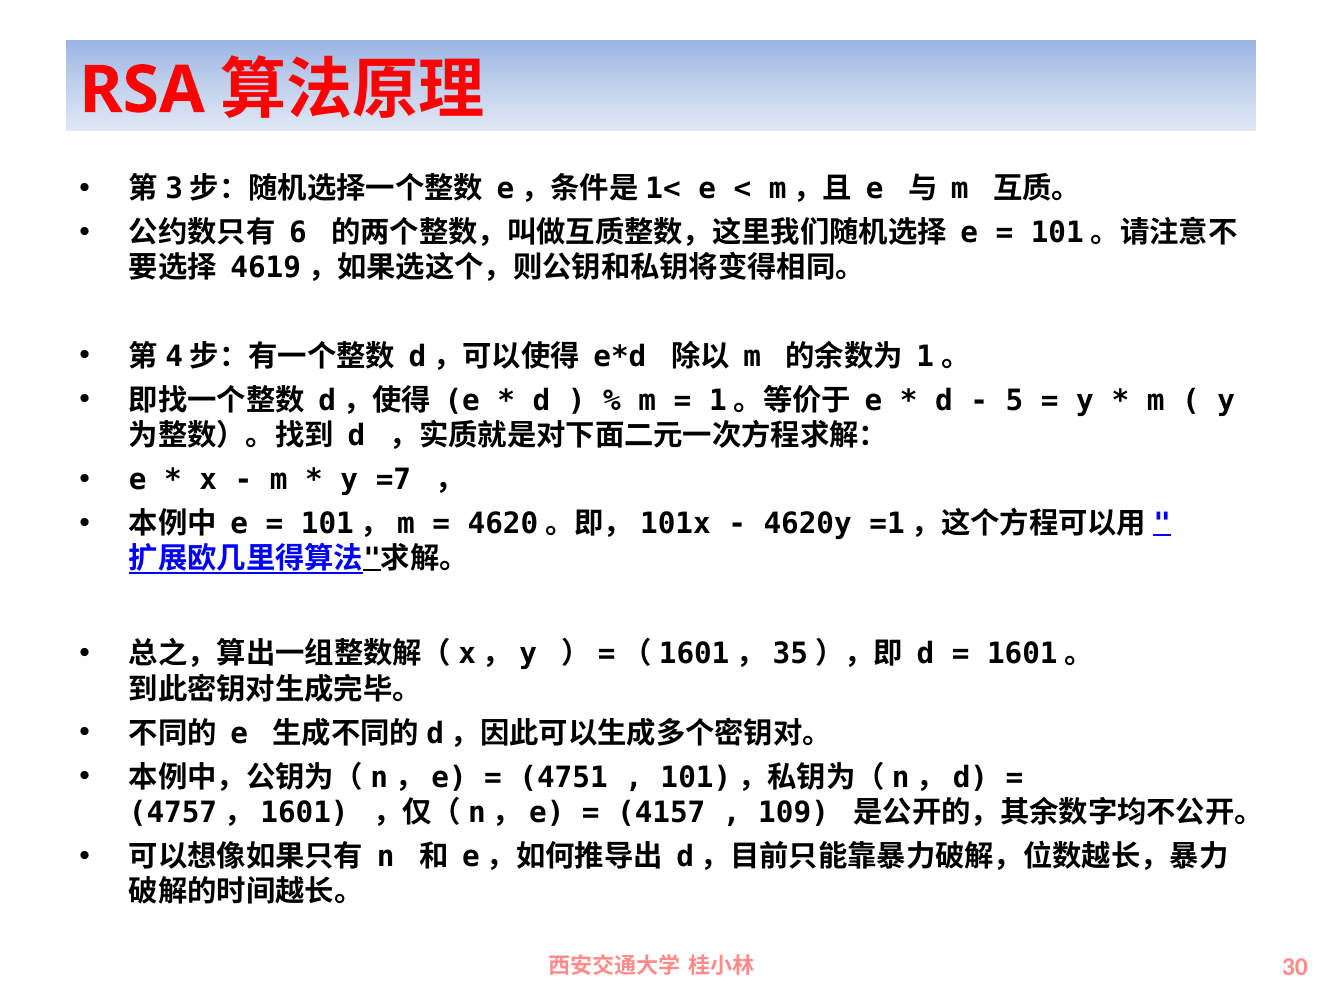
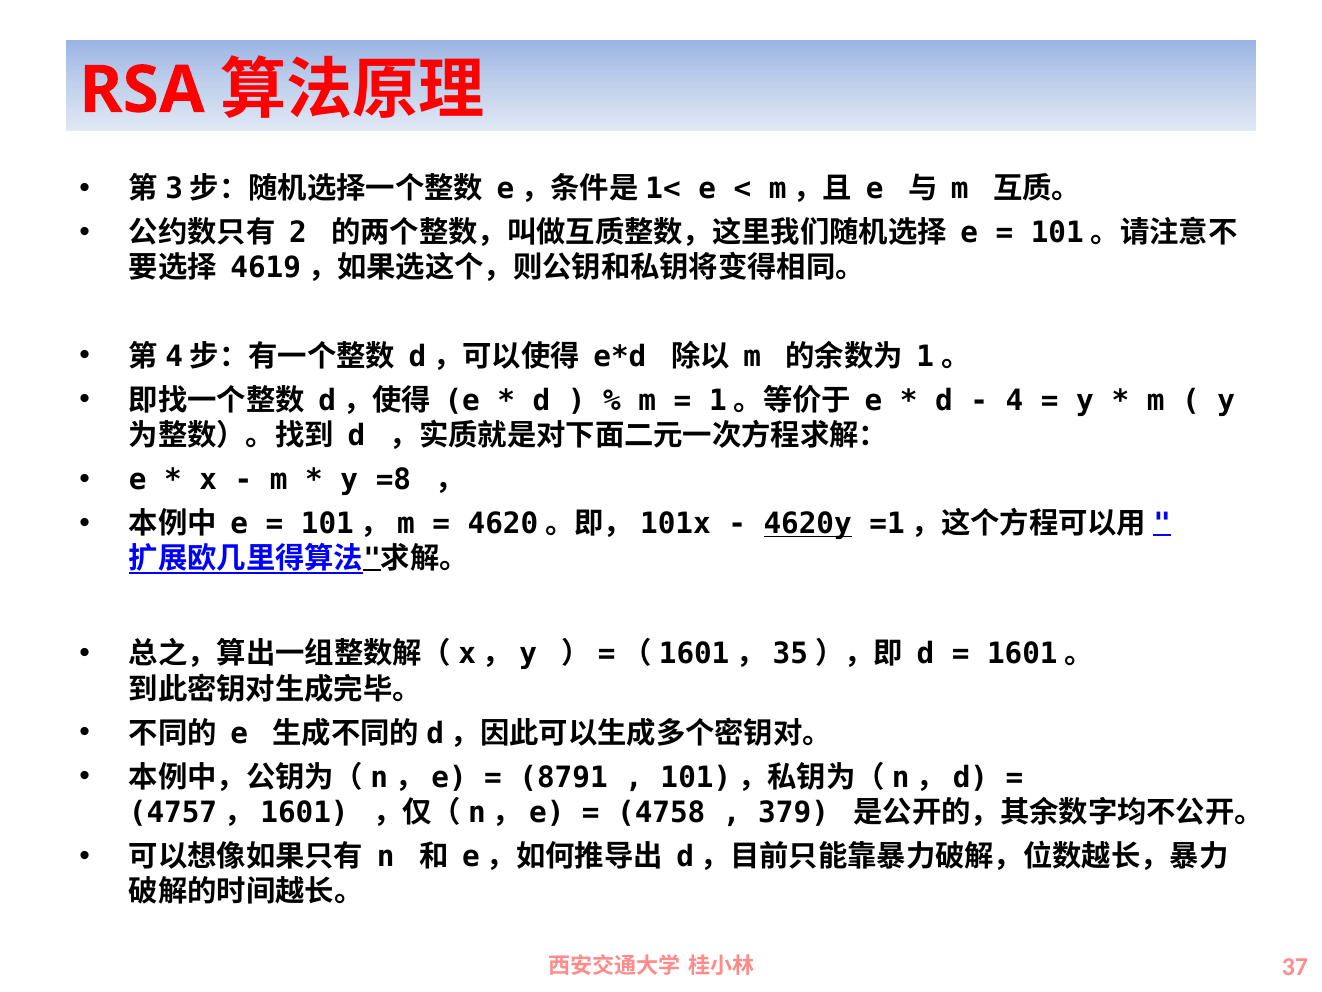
6: 6 -> 2 (298, 233)
5: 5 -> 4 (1015, 400)
=7: =7 -> =8 (393, 480)
4620y underline: none -> present (808, 524)
4751: 4751 -> 8791 (564, 777)
4157: 4157 -> 4758 (661, 812)
109: 109 -> 379 (794, 812)
30: 30 -> 37 (1295, 967)
